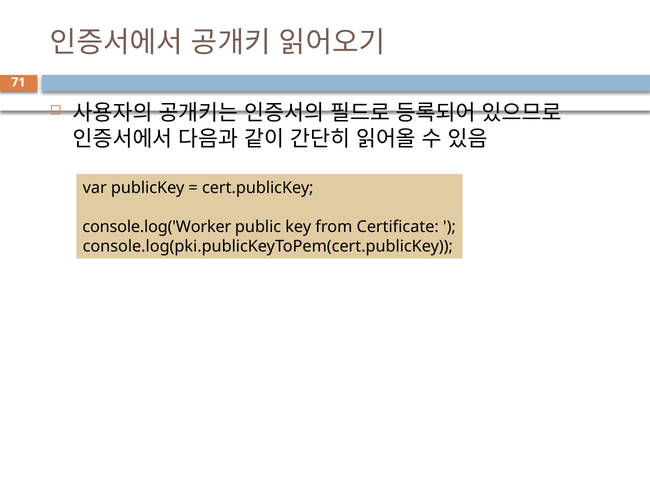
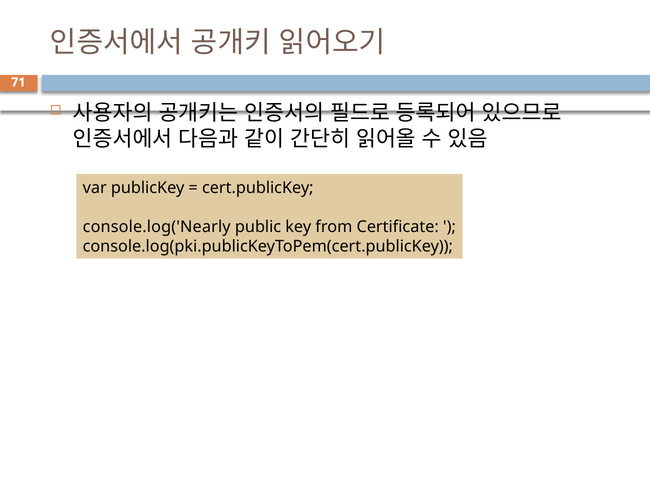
console.log('Worker: console.log('Worker -> console.log('Nearly (157, 227)
